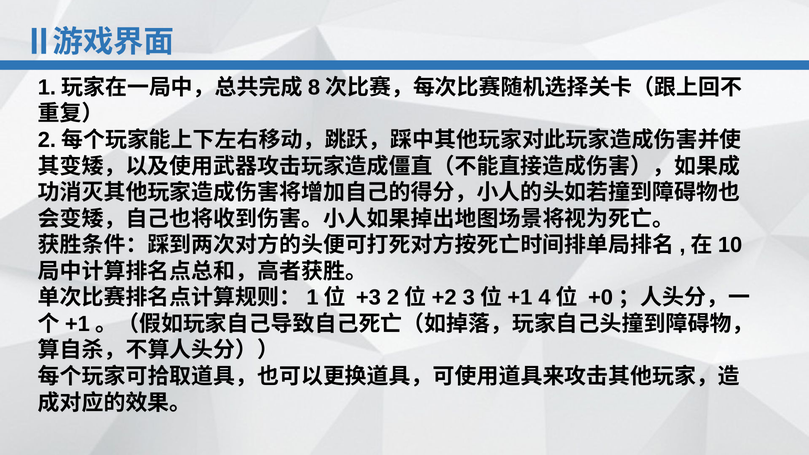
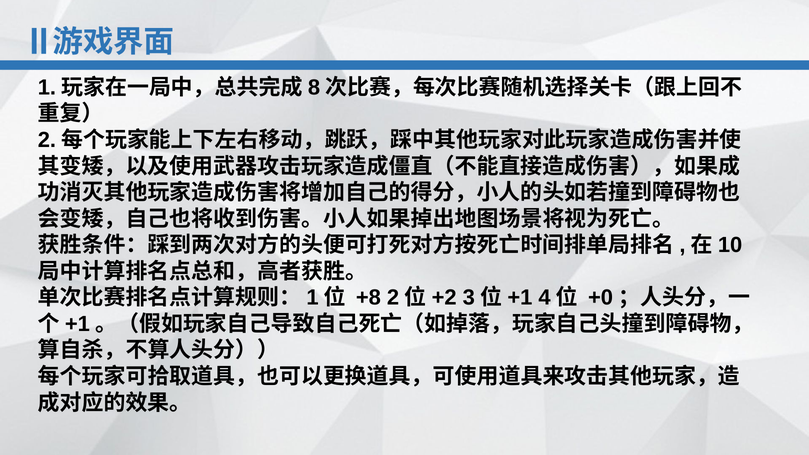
+3: +3 -> +8 (368, 298)
